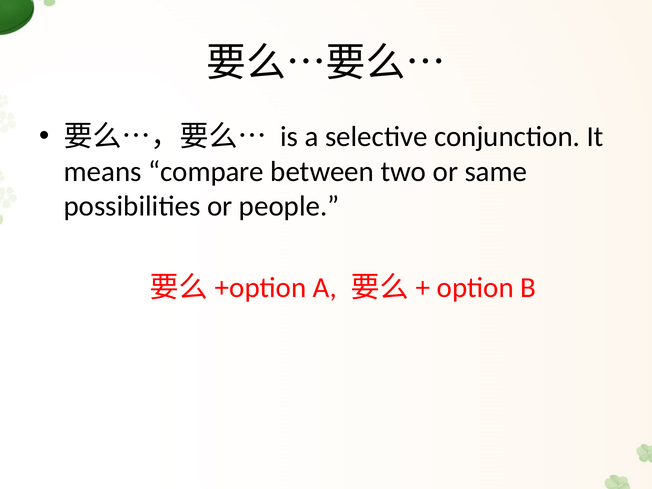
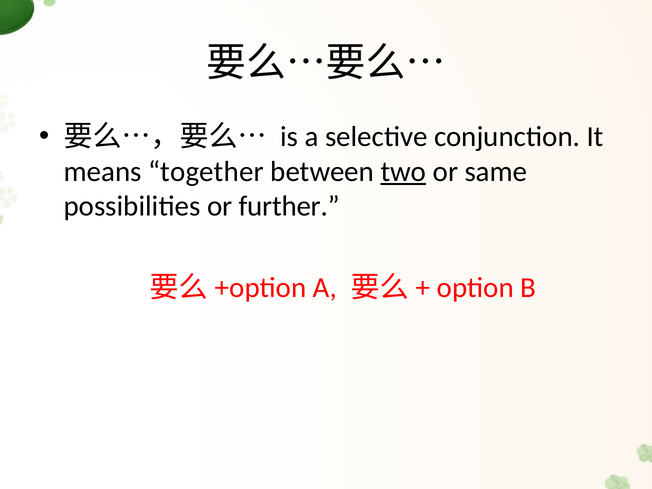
compare: compare -> together (206, 172)
two underline: none -> present (403, 172)
people: people -> further (289, 206)
